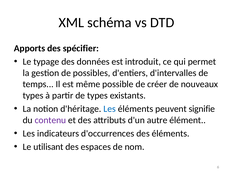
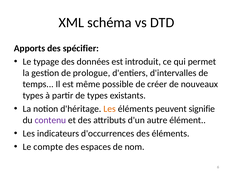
possibles: possibles -> prologue (92, 73)
Les colour: blue -> orange (110, 109)
utilisant: utilisant -> compte (48, 147)
